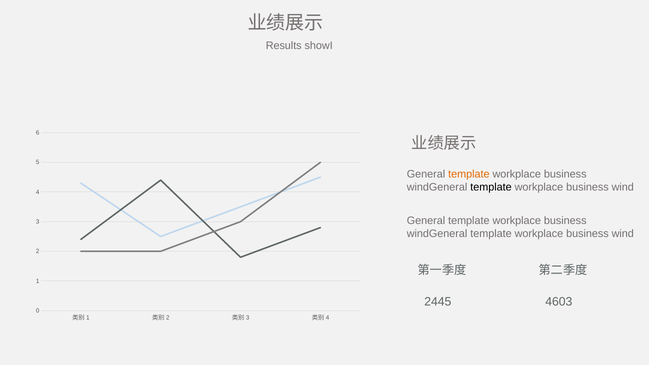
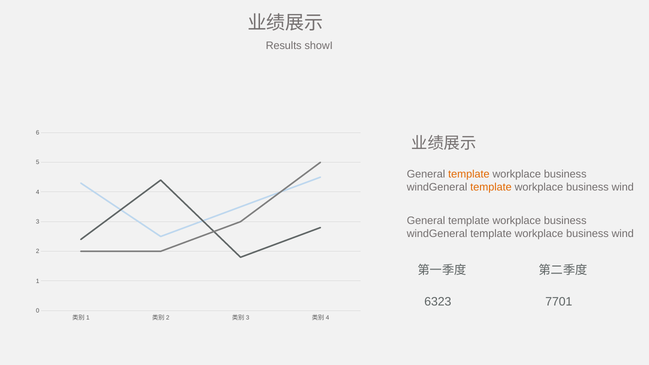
template colour: black -> orange (491, 187)
2445: 2445 -> 6323 (438, 302)
4603: 4603 -> 7701 (559, 302)
